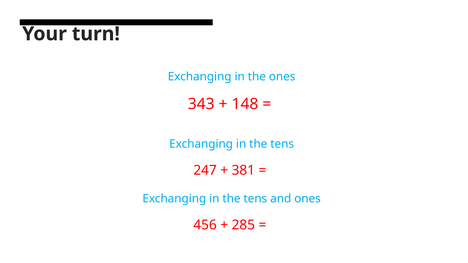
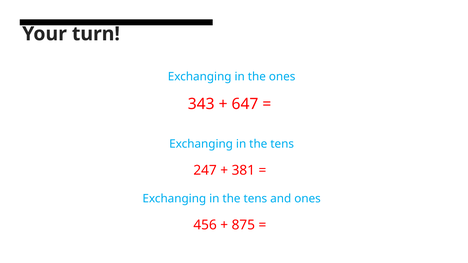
148: 148 -> 647 (245, 104)
285: 285 -> 875 (243, 225)
